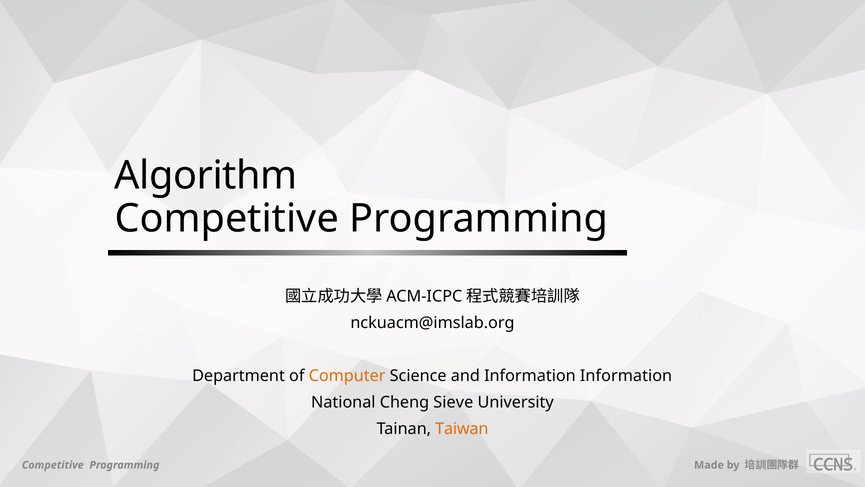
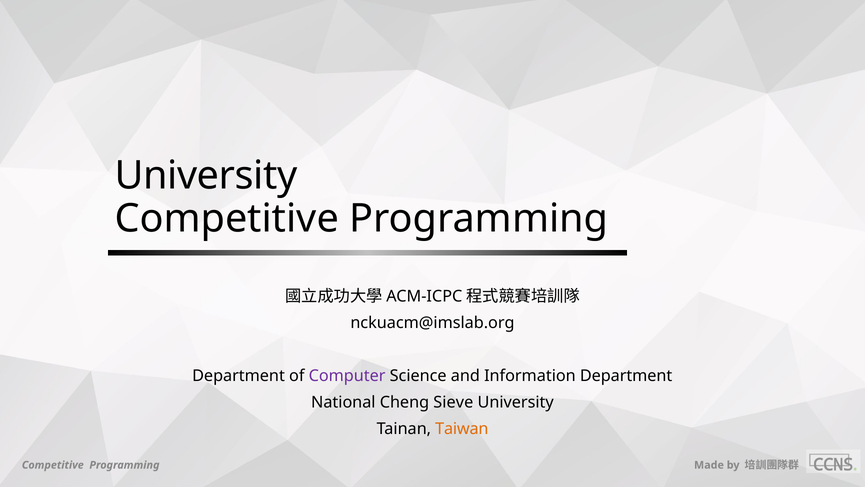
Algorithm: Algorithm -> University (206, 175)
Computer colour: orange -> purple (347, 376)
Information Information: Information -> Department (626, 376)
